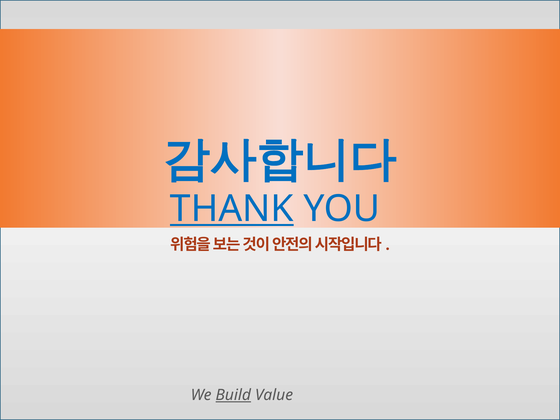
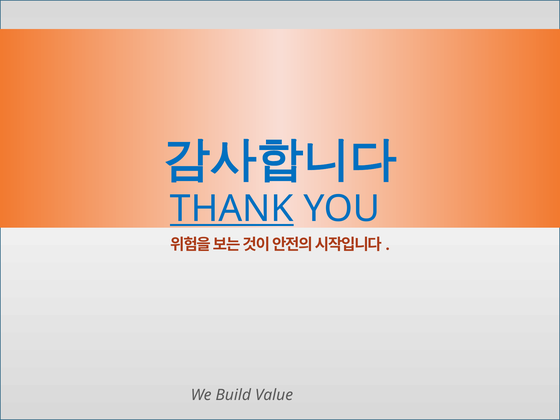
Build underline: present -> none (233, 395)
